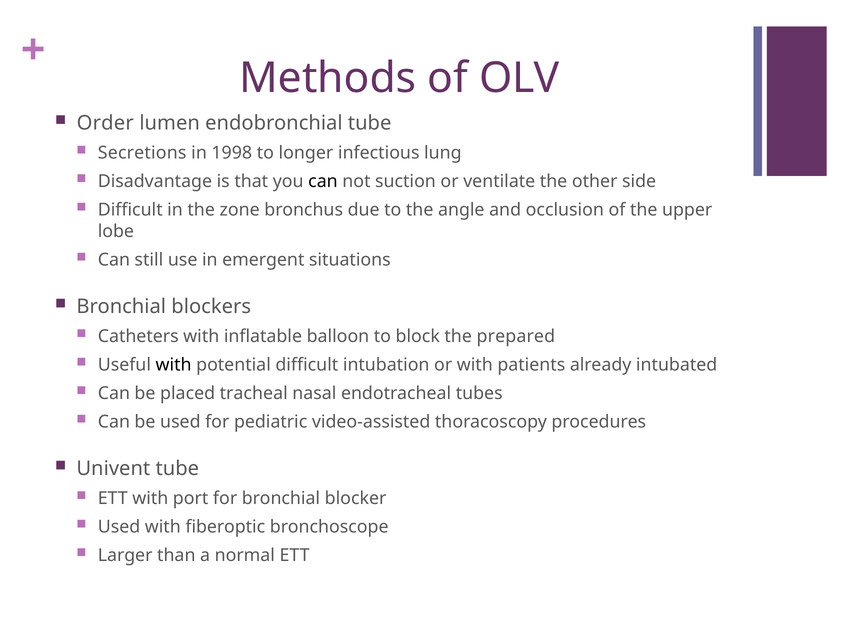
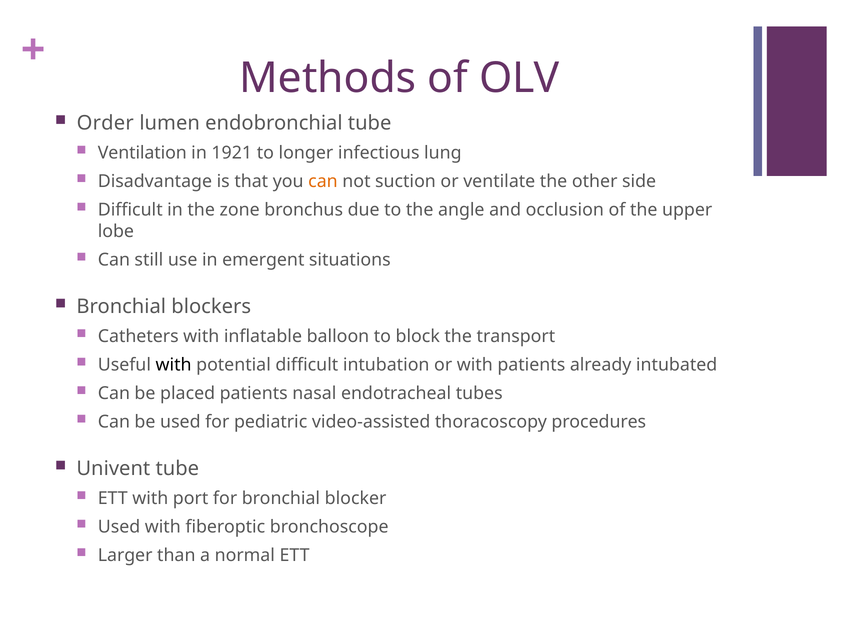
Secretions: Secretions -> Ventilation (142, 153)
1998: 1998 -> 1921 (232, 153)
can colour: black -> orange (323, 181)
prepared: prepared -> transport (516, 336)
placed tracheal: tracheal -> patients (254, 393)
